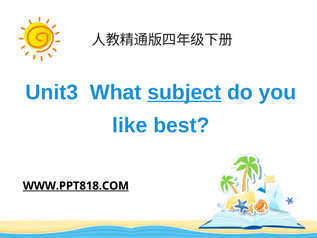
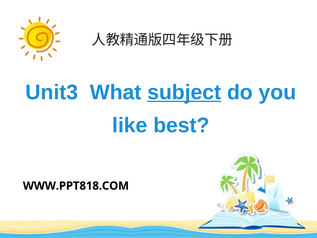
WWW.PPT818.COM underline: present -> none (76, 186)
